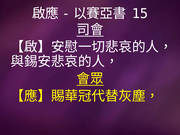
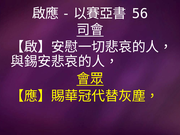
15: 15 -> 56 (140, 14)
